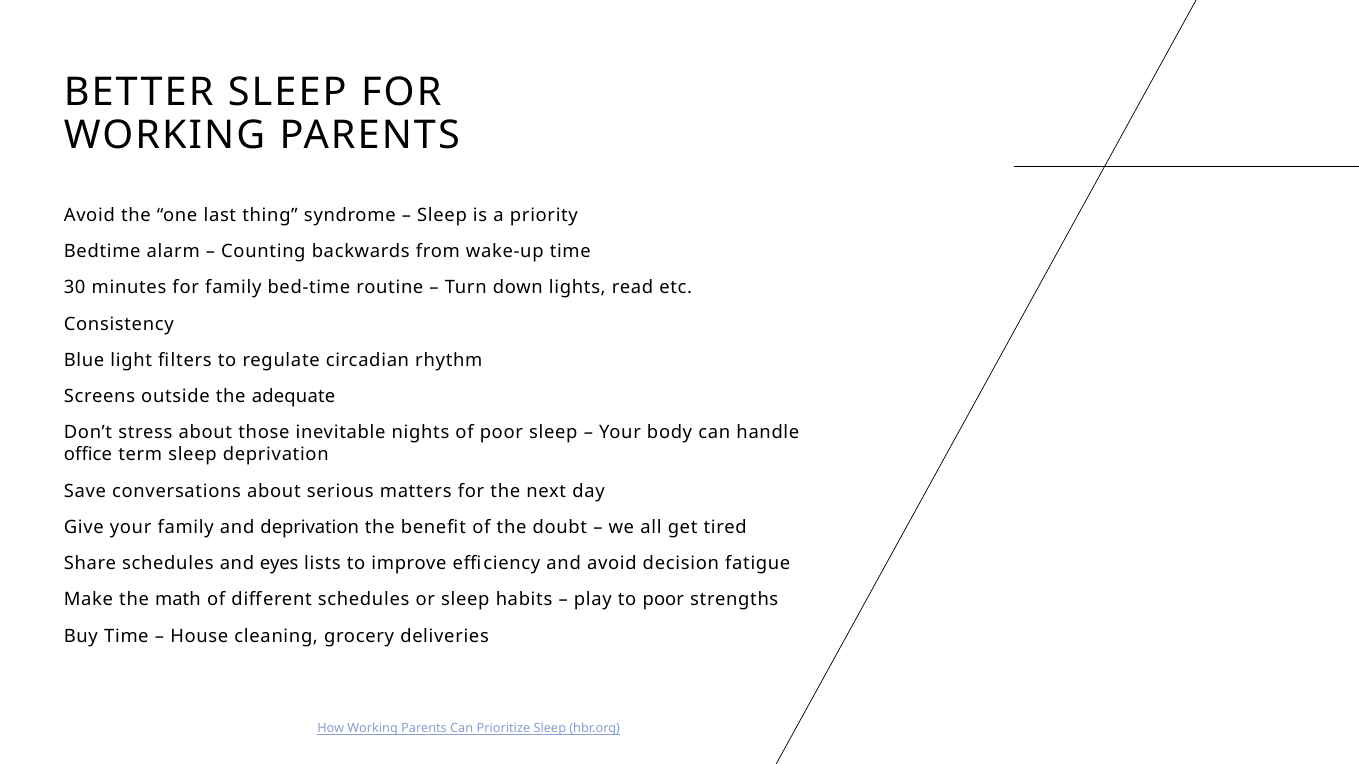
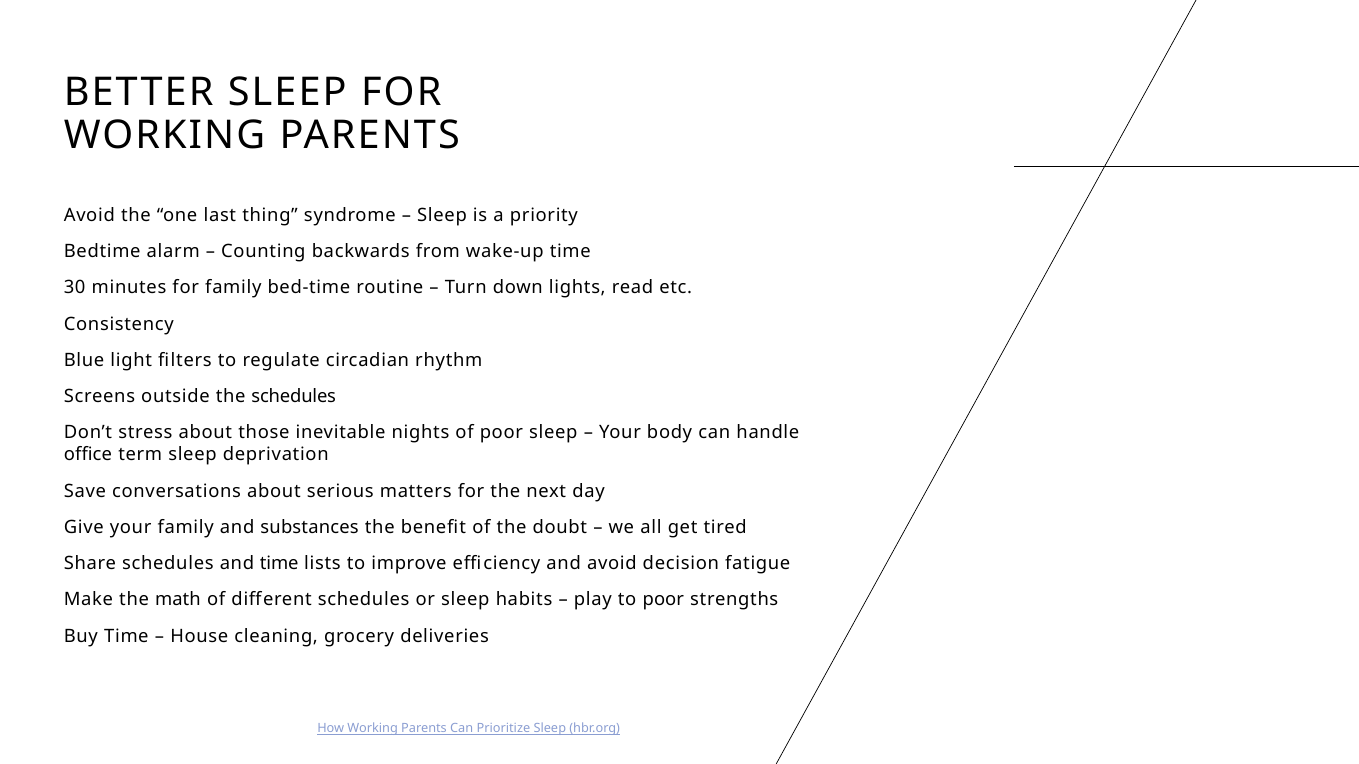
the adequate: adequate -> schedules (294, 397)
and deprivation: deprivation -> substances (310, 528)
and eyes: eyes -> time (279, 564)
